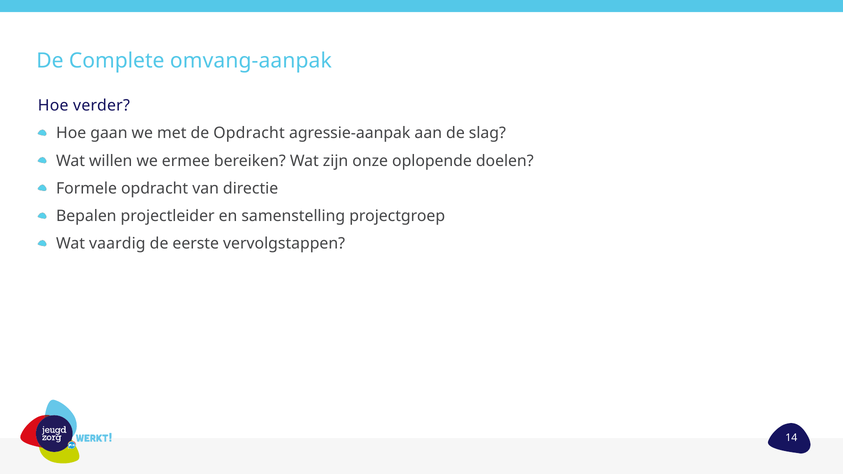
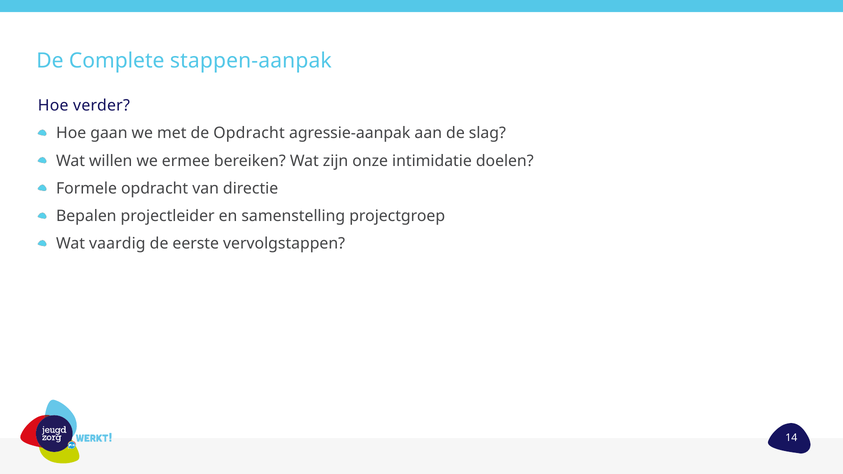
omvang-aanpak: omvang-aanpak -> stappen-aanpak (251, 61)
oplopende: oplopende -> intimidatie (432, 161)
